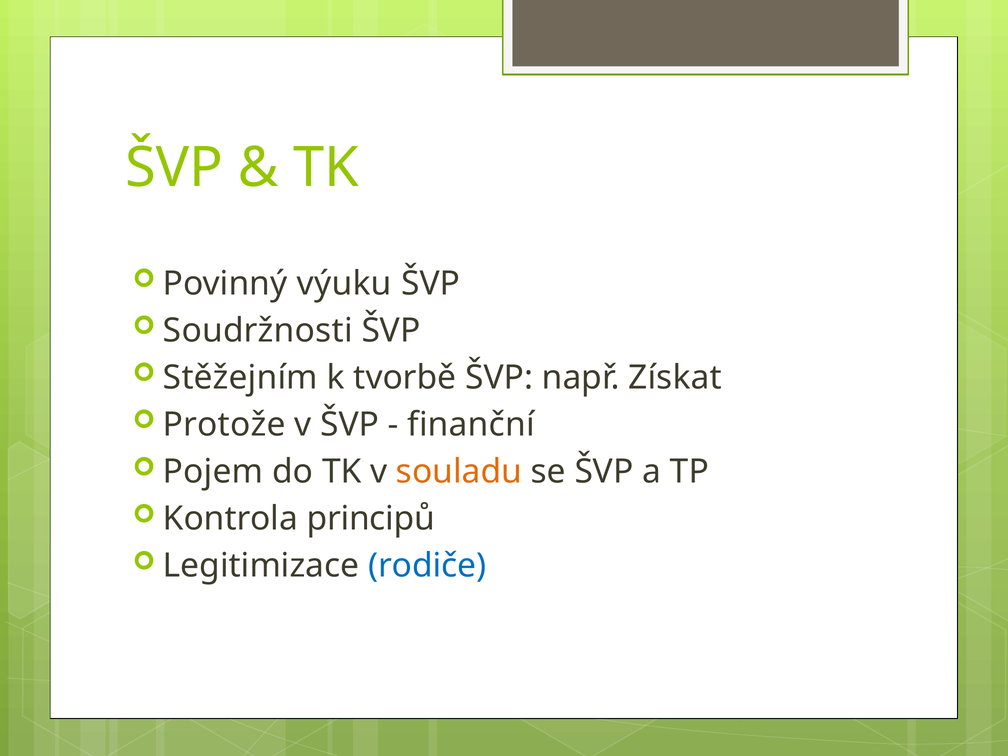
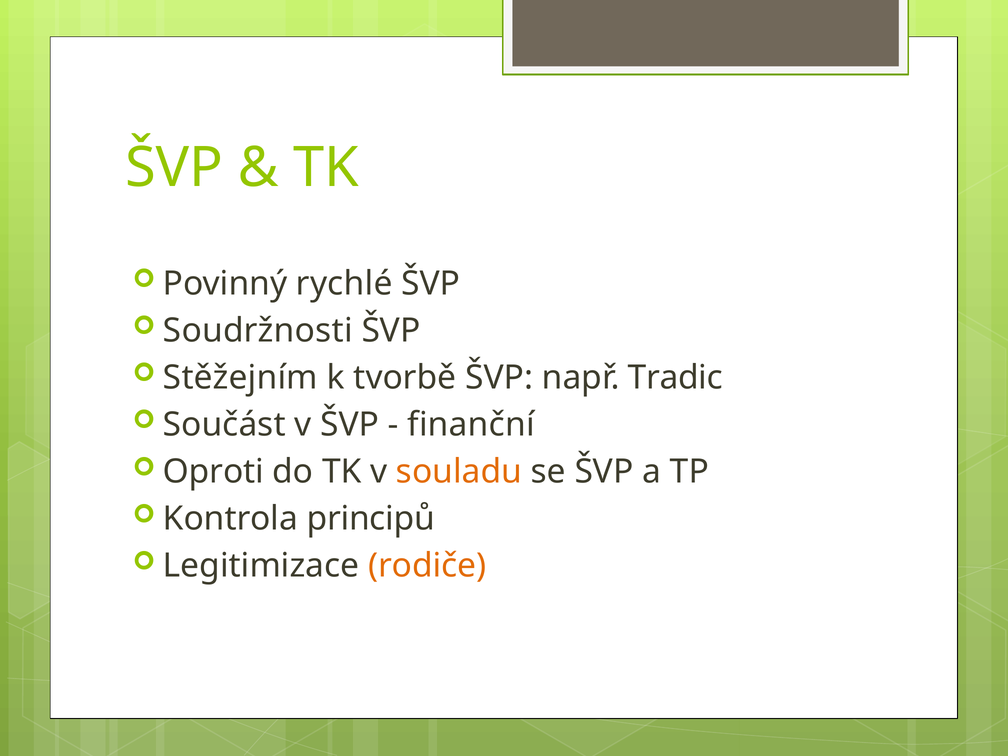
výuku: výuku -> rychlé (344, 284)
Získat: Získat -> Tradic (675, 378)
Protože: Protože -> Součást (224, 425)
Pojem: Pojem -> Oproti (213, 472)
rodiče colour: blue -> orange (427, 566)
